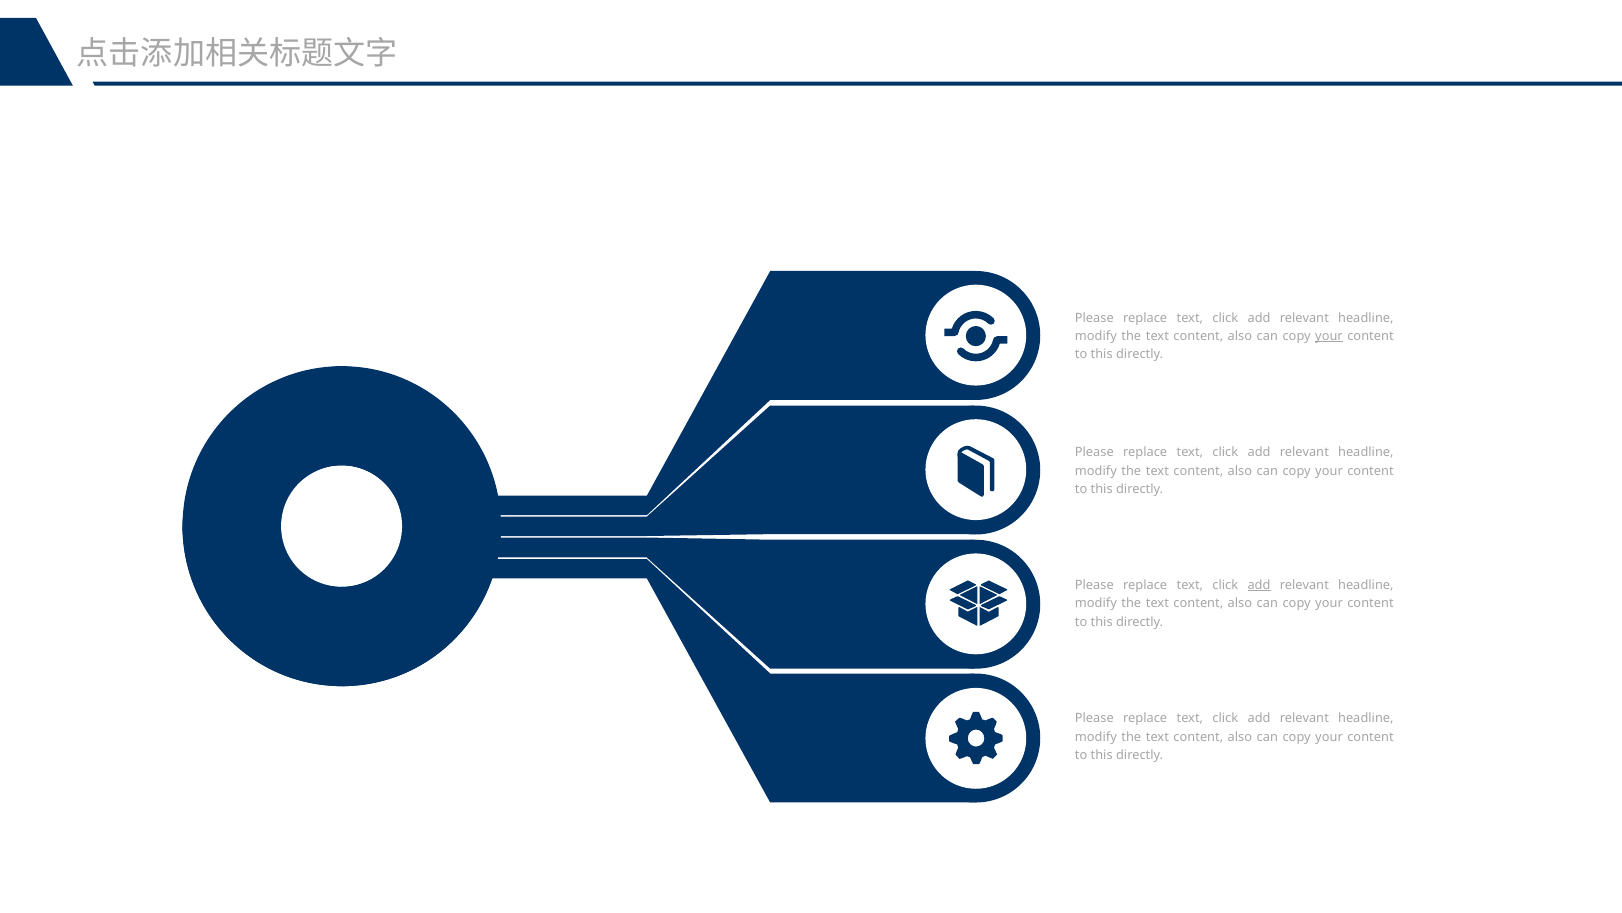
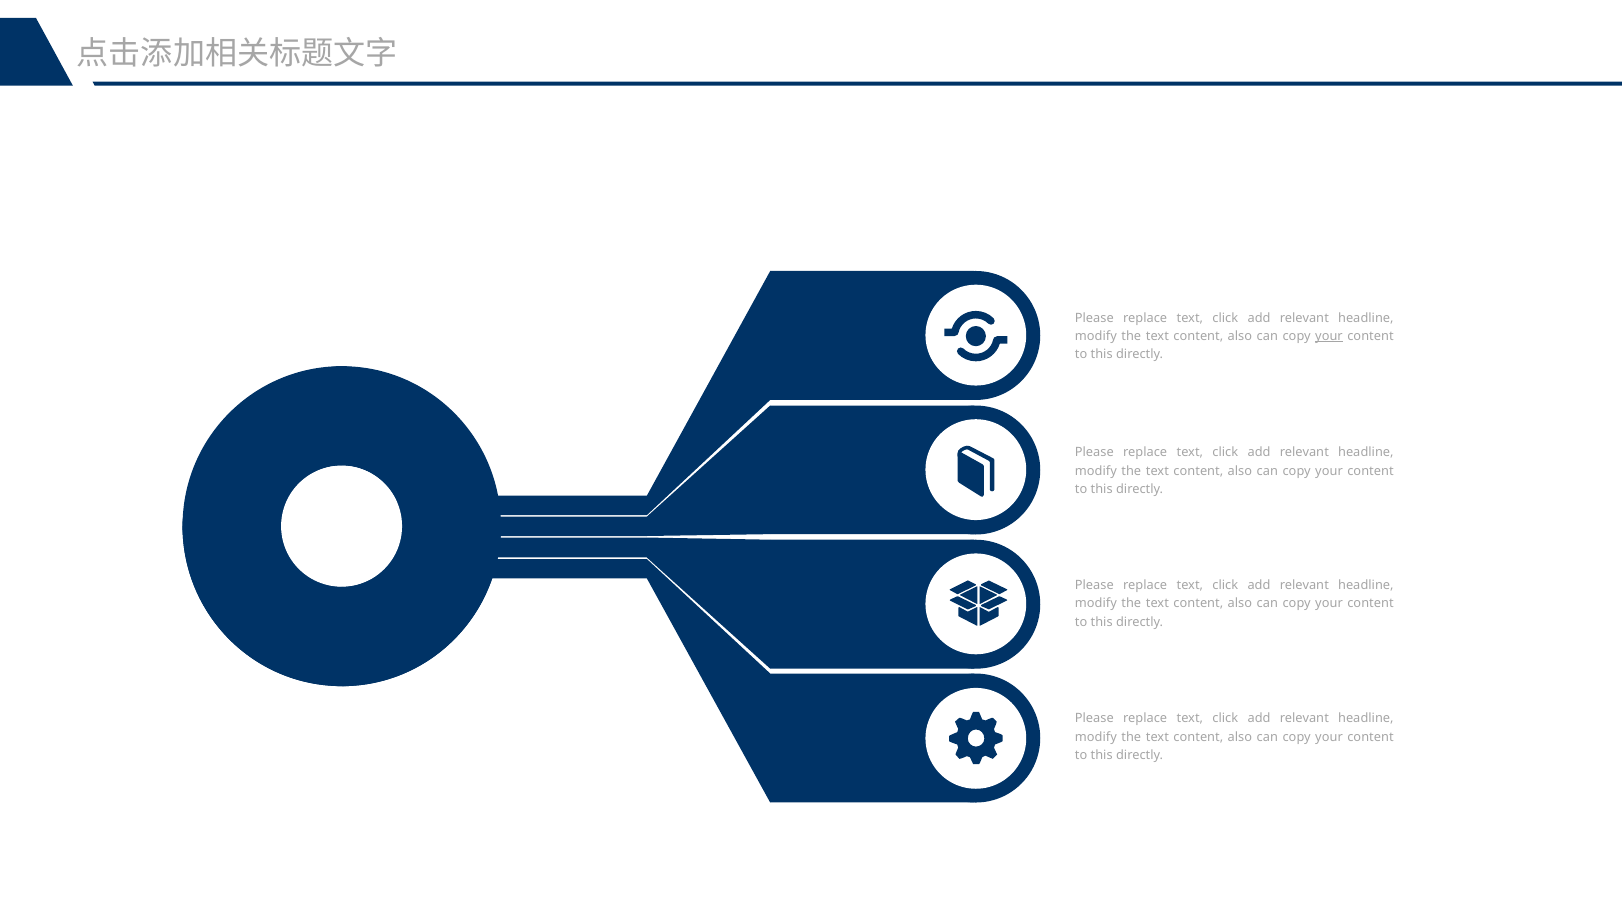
add underline: present -> none (1259, 585)
